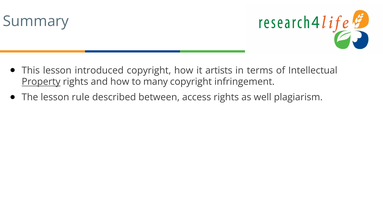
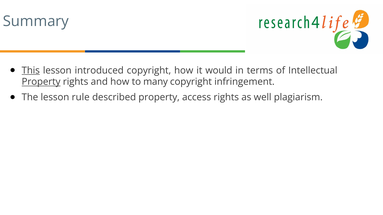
This underline: none -> present (31, 70)
artists: artists -> would (219, 70)
described between: between -> property (159, 97)
